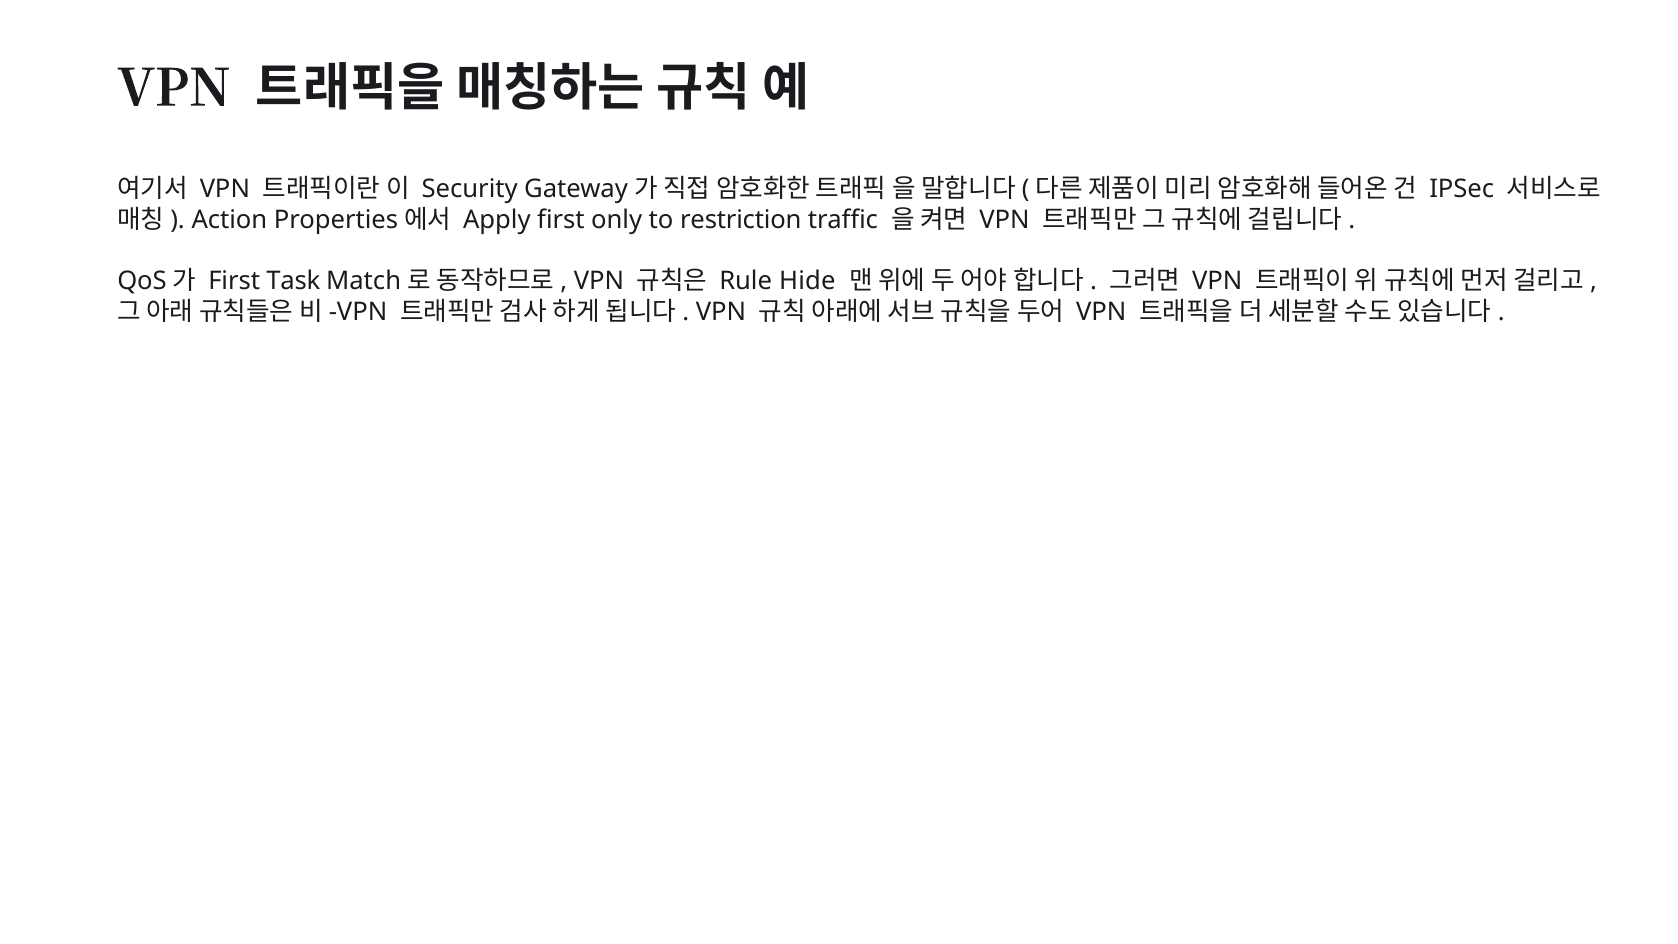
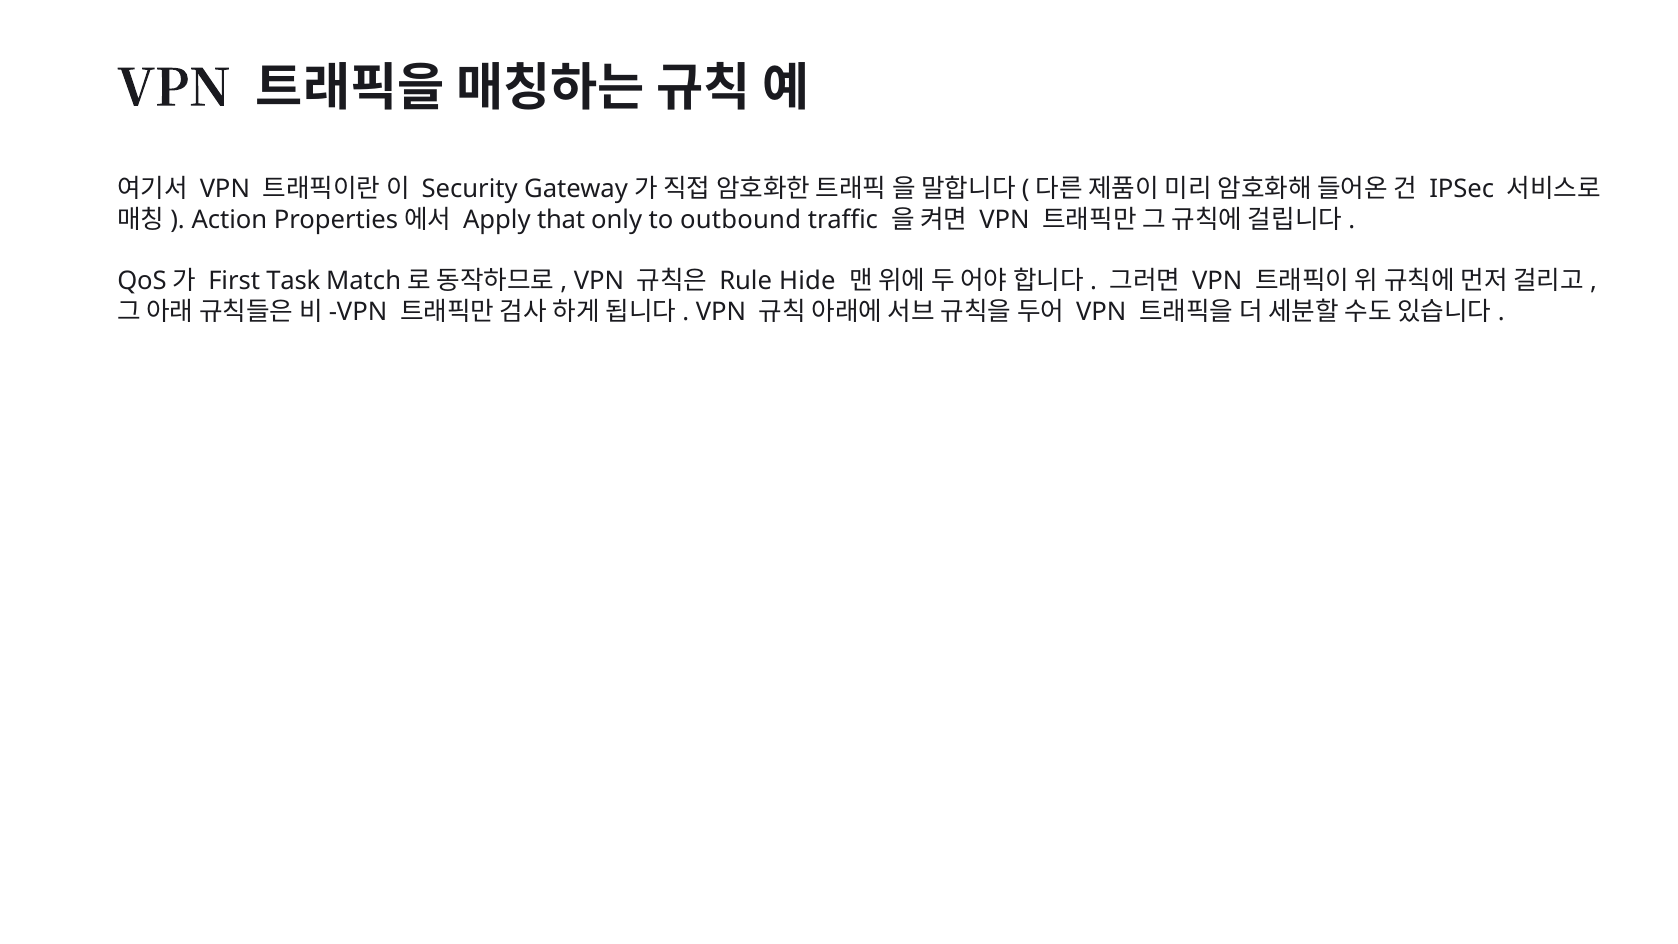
Apply first: first -> that (561, 220)
restriction: restriction -> outbound (741, 220)
